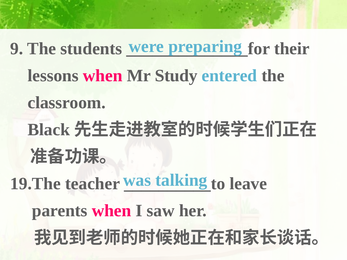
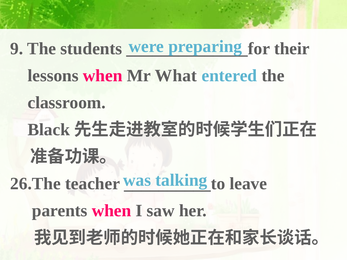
Study: Study -> What (176, 76)
19.The: 19.The -> 26.The (35, 184)
